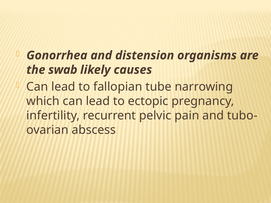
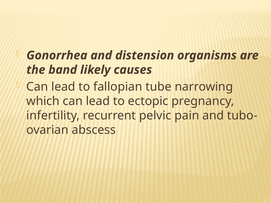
swab: swab -> band (63, 70)
